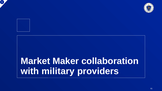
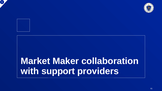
military: military -> support (58, 71)
